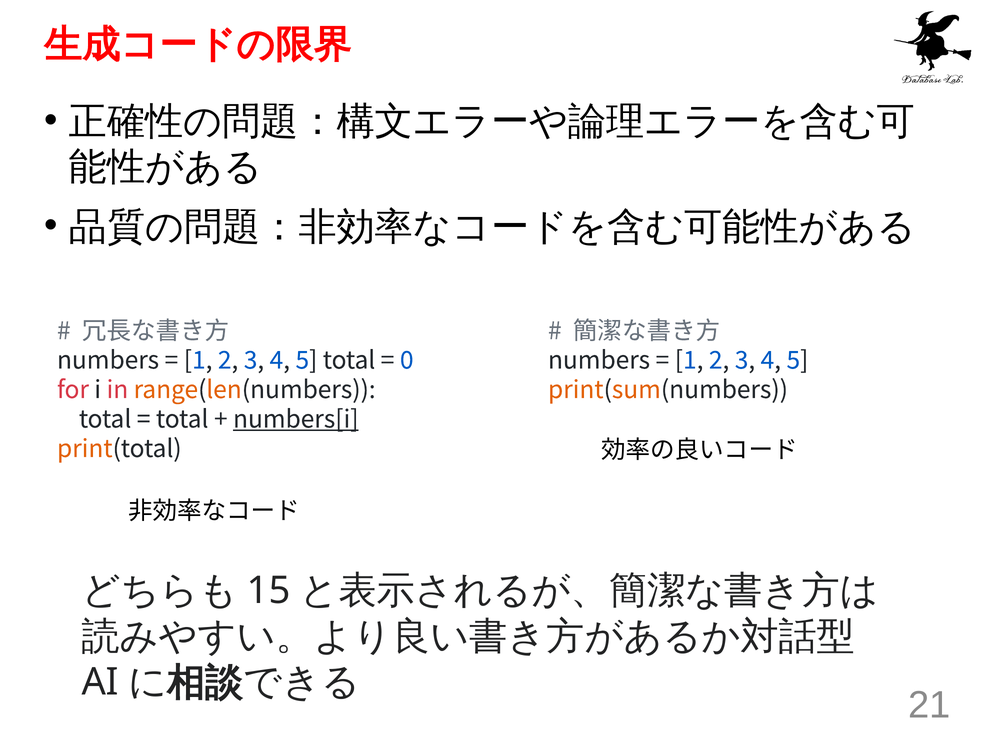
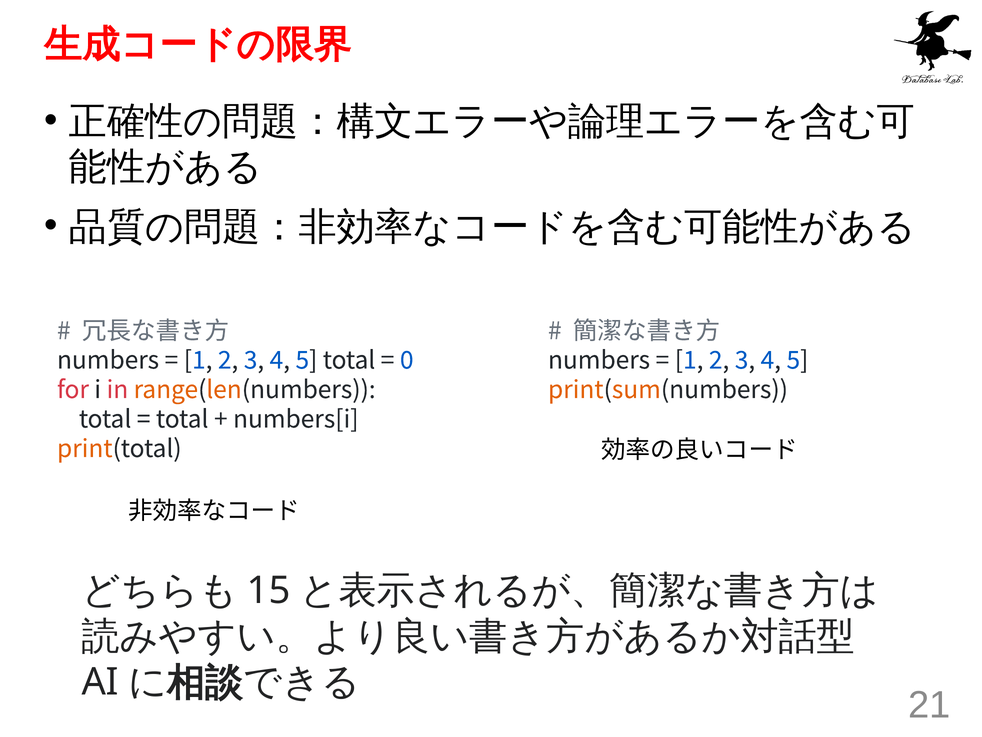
numbers[i underline: present -> none (296, 419)
